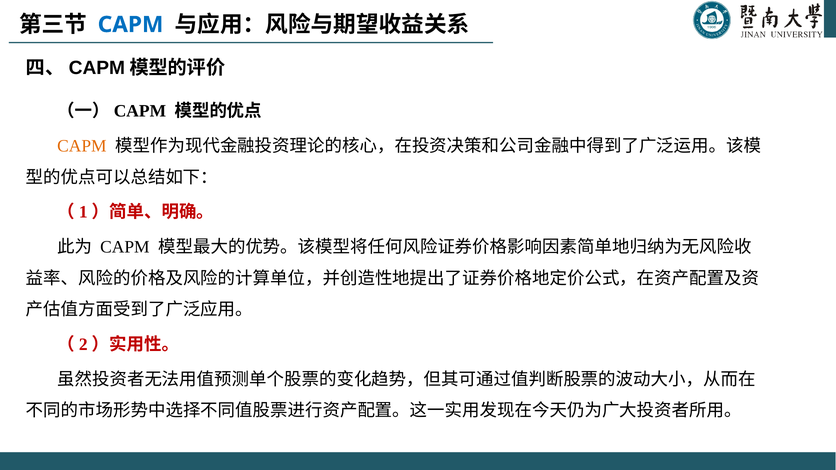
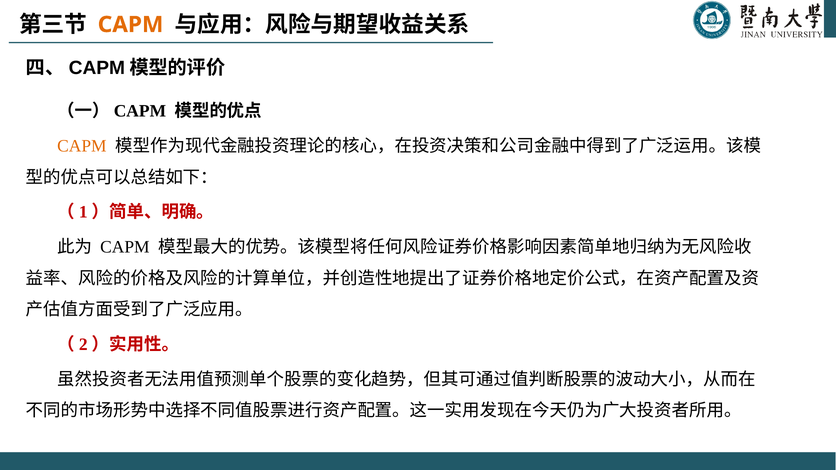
CAPM colour: blue -> orange (131, 25)
